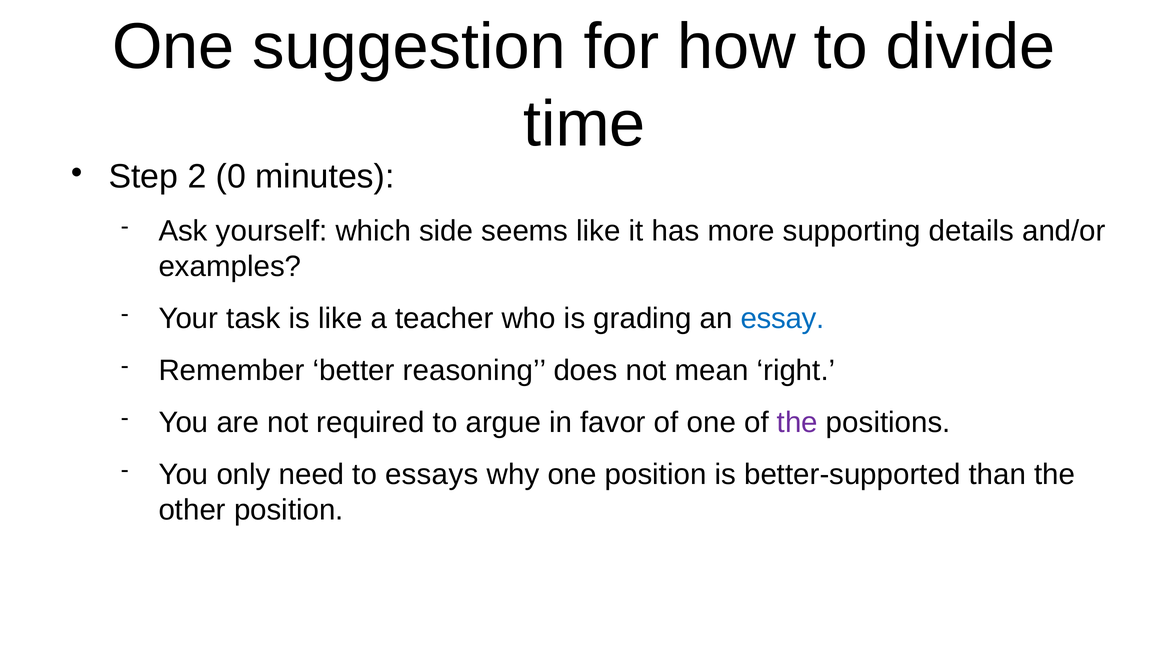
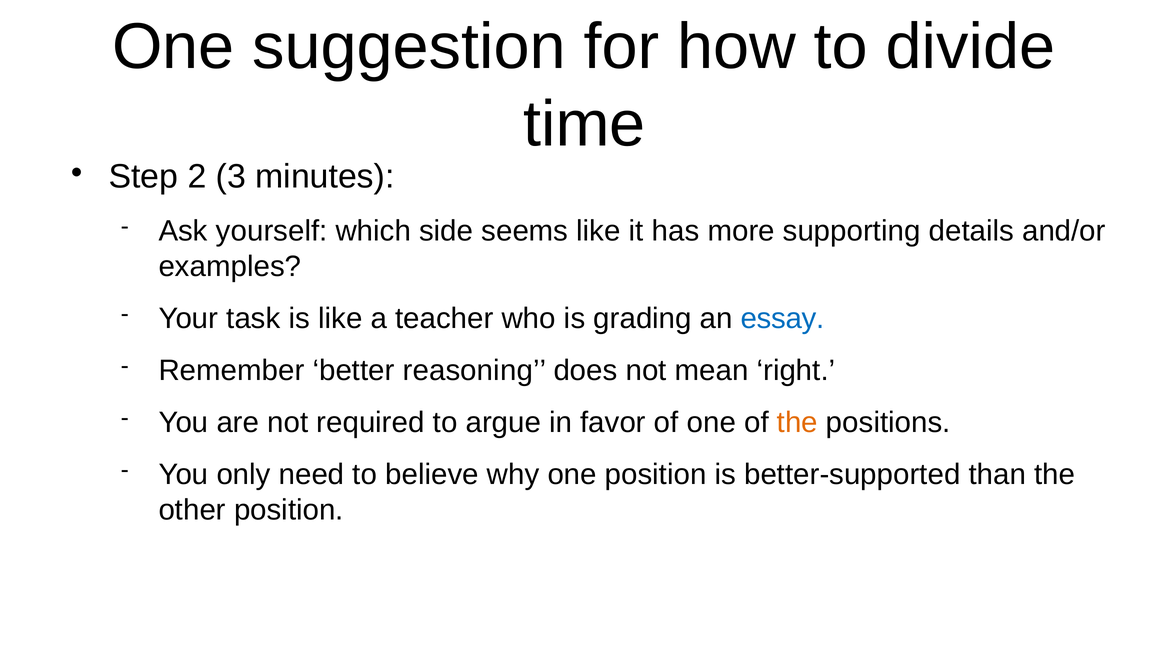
0: 0 -> 3 (231, 176)
the colour: purple -> orange (797, 422)
essays: essays -> believe (432, 474)
